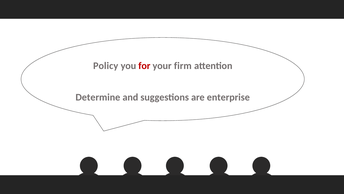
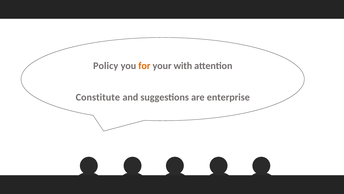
for colour: red -> orange (144, 66)
firm: firm -> with (183, 66)
Determine: Determine -> Constitute (98, 97)
